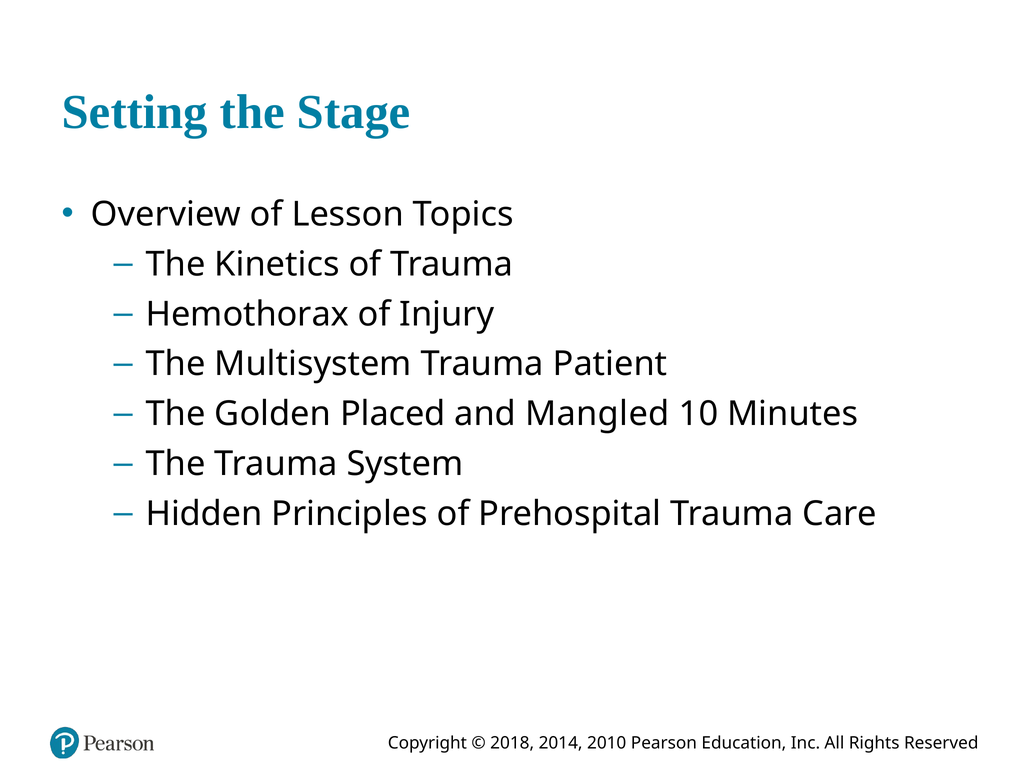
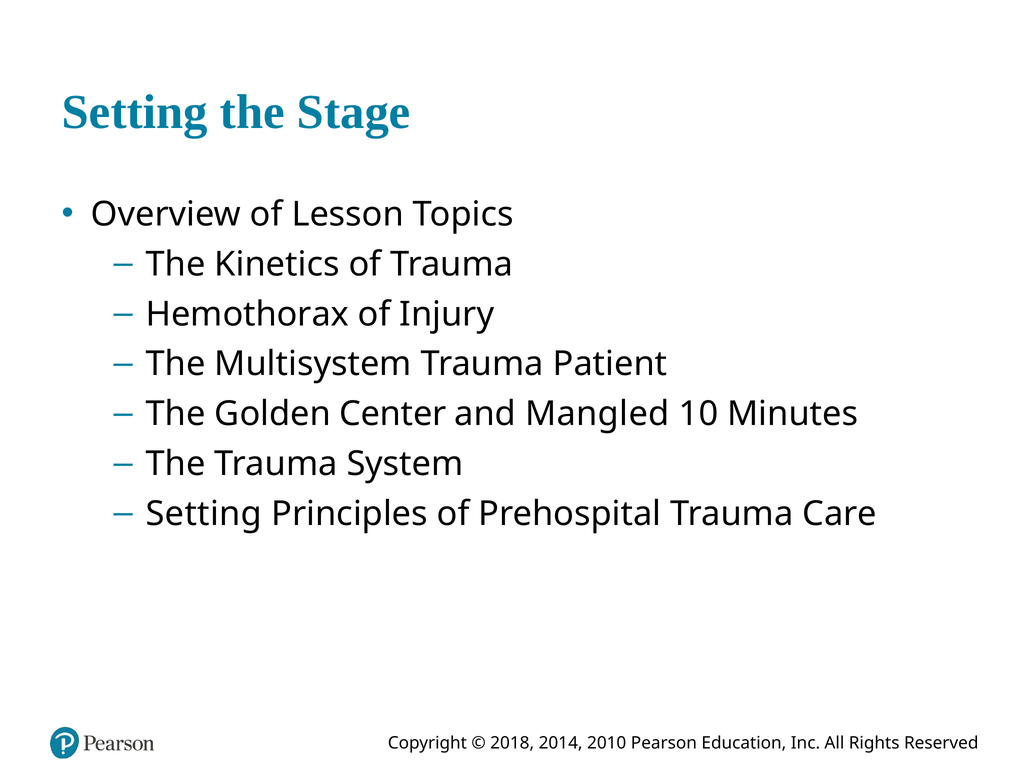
Placed: Placed -> Center (393, 414)
Hidden: Hidden -> Setting (204, 514)
